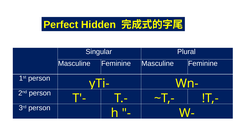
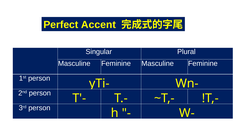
Hidden: Hidden -> Accent (99, 25)
